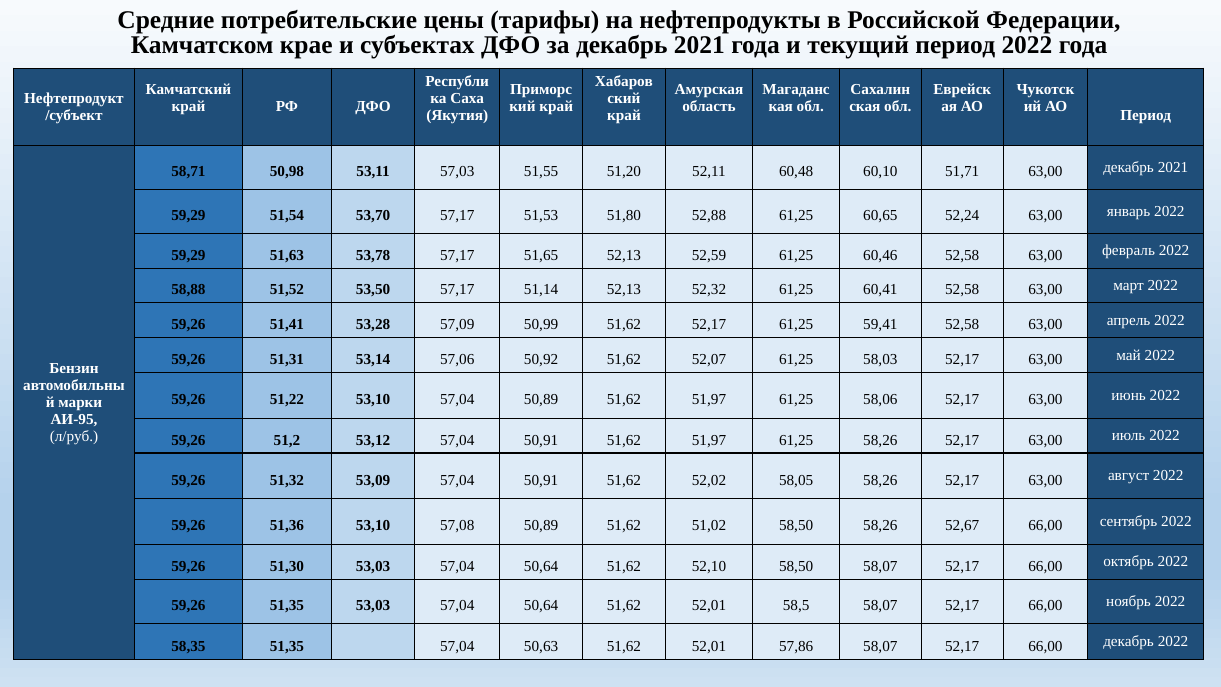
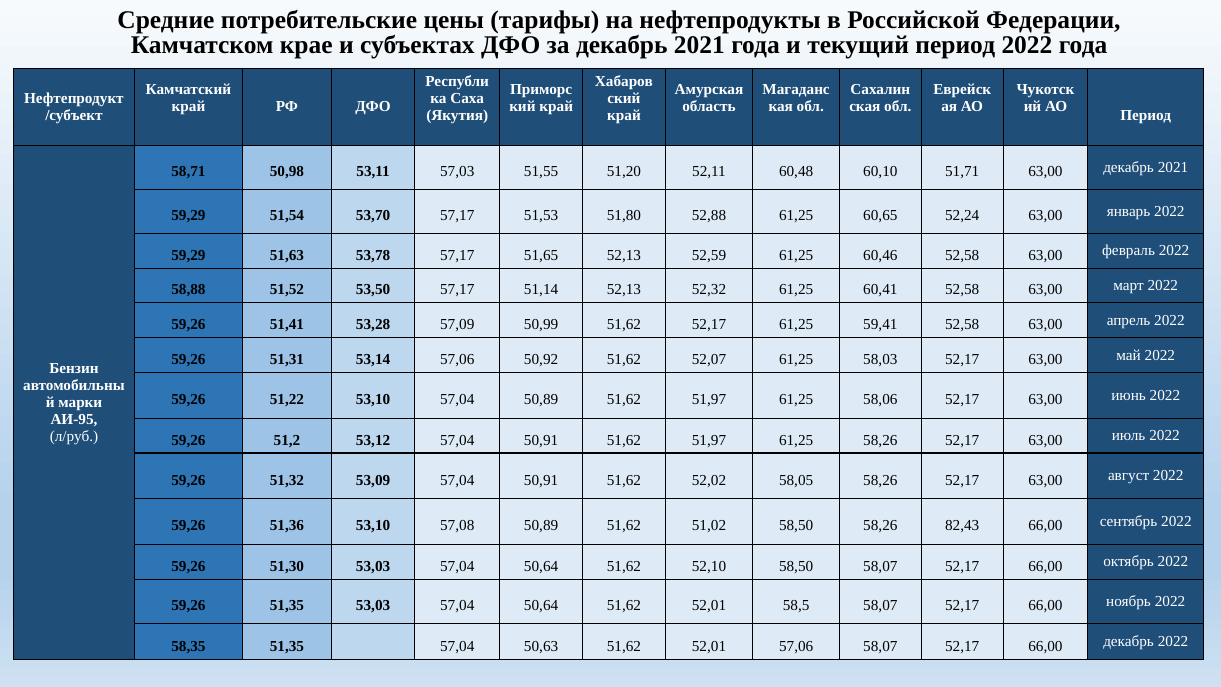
52,67: 52,67 -> 82,43 (962, 526)
52,01 57,86: 57,86 -> 57,06 (796, 646)
